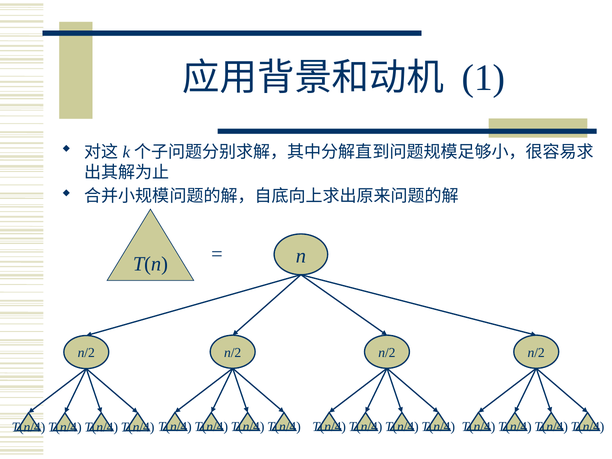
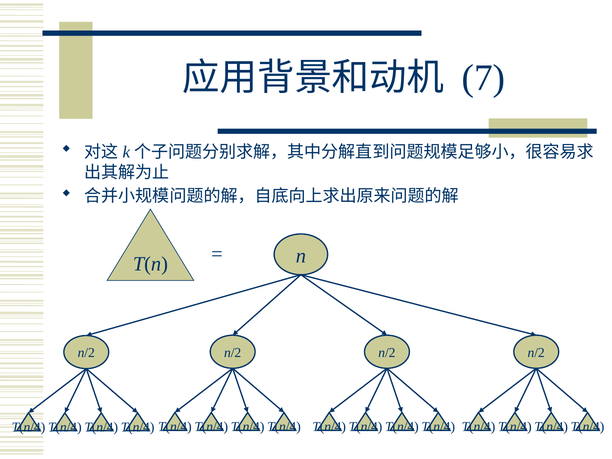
1: 1 -> 7 (483, 78)
